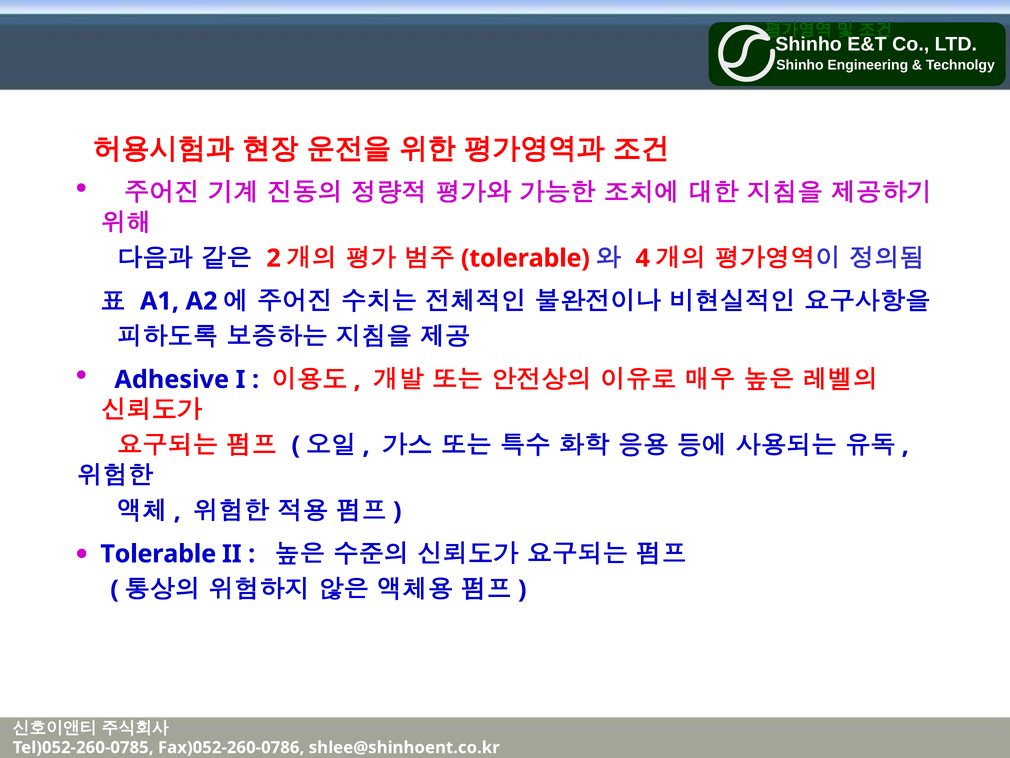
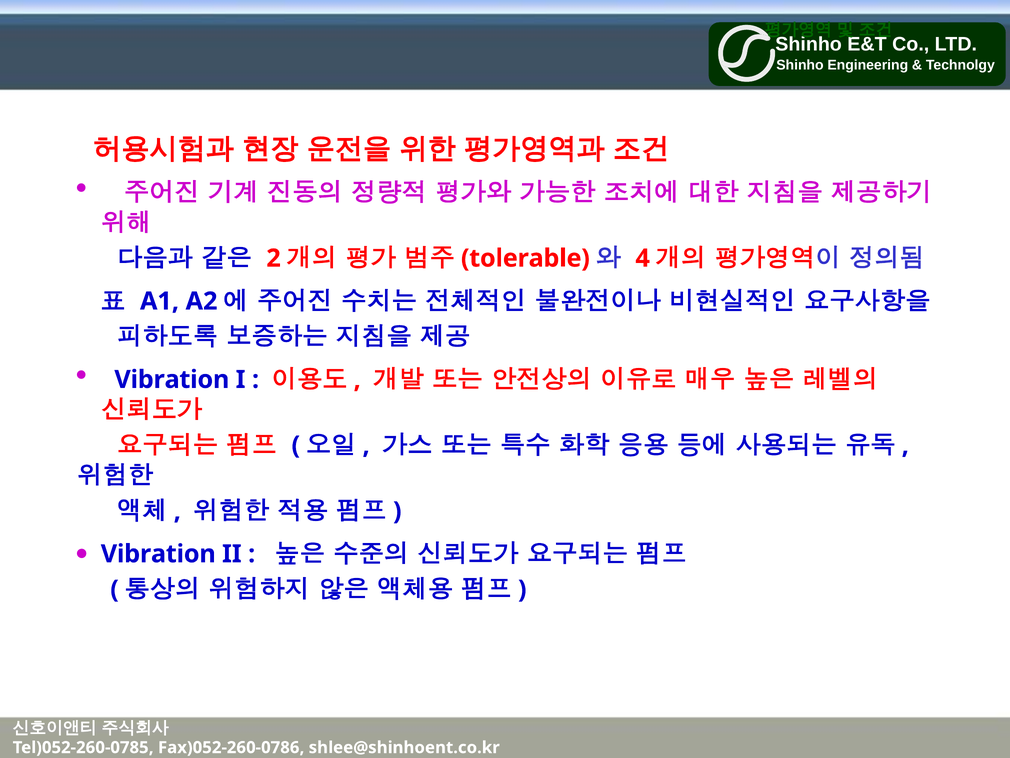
Adhesive: Adhesive -> Vibration (172, 379)
Tolerable: Tolerable -> Vibration (158, 554)
